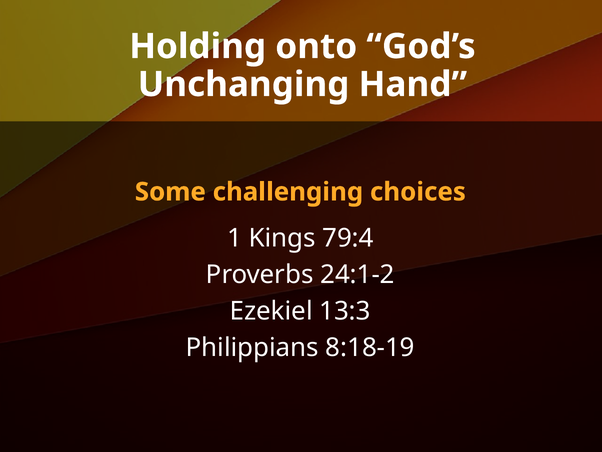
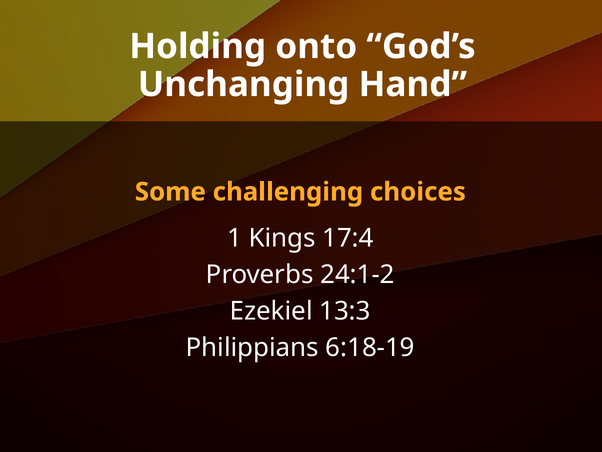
79:4: 79:4 -> 17:4 (348, 238)
8:18-19: 8:18-19 -> 6:18-19 (370, 347)
